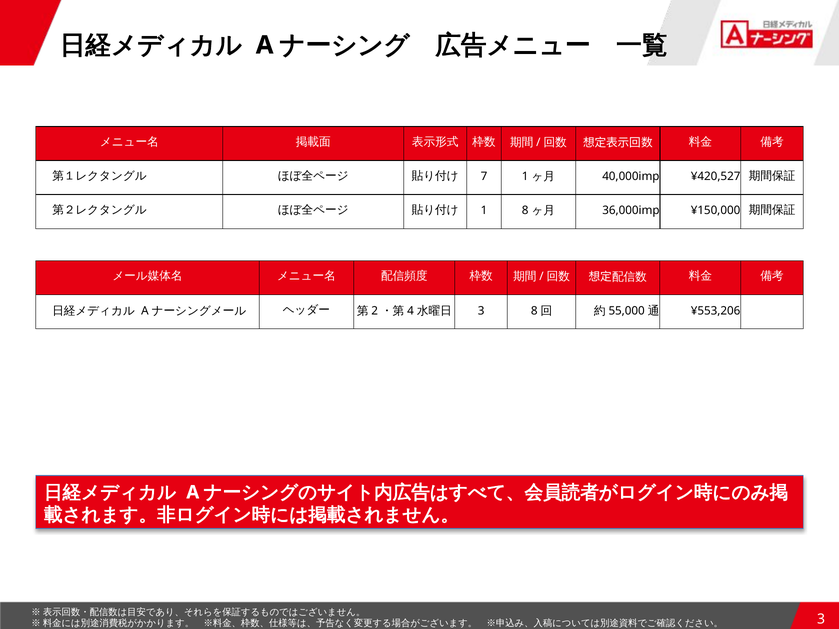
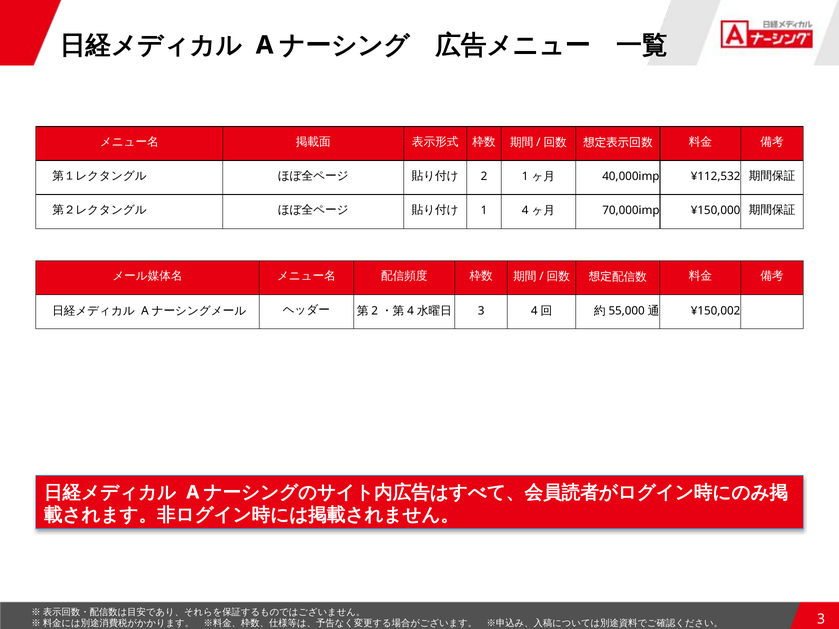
7: 7 -> 2 (484, 176)
¥420,527: ¥420,527 -> ¥112,532 (716, 176)
1 8: 8 -> 4 (525, 210)
36,000imp: 36,000imp -> 70,000imp (631, 210)
3 8: 8 -> 4 (534, 311)
¥553,206: ¥553,206 -> ¥150,002 (716, 311)
